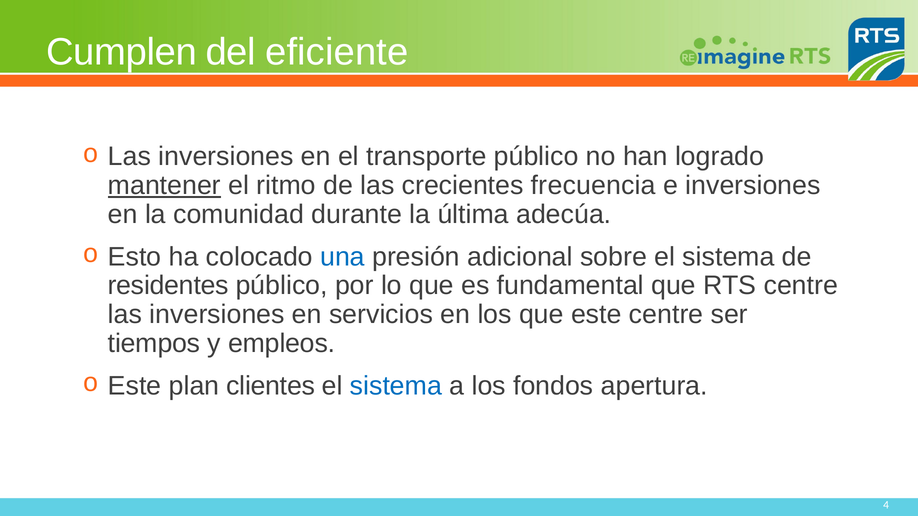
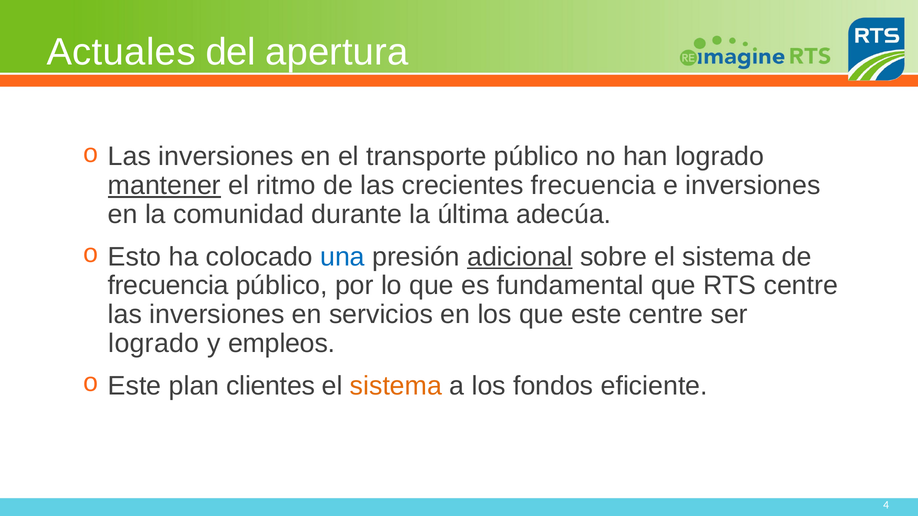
Cumplen: Cumplen -> Actuales (121, 52)
eficiente: eficiente -> apertura (337, 52)
adicional underline: none -> present (520, 257)
residentes: residentes -> frecuencia (168, 286)
tiempos: tiempos -> logrado (154, 344)
sistema colour: blue -> orange (396, 386)
apertura: apertura -> eficiente (654, 386)
